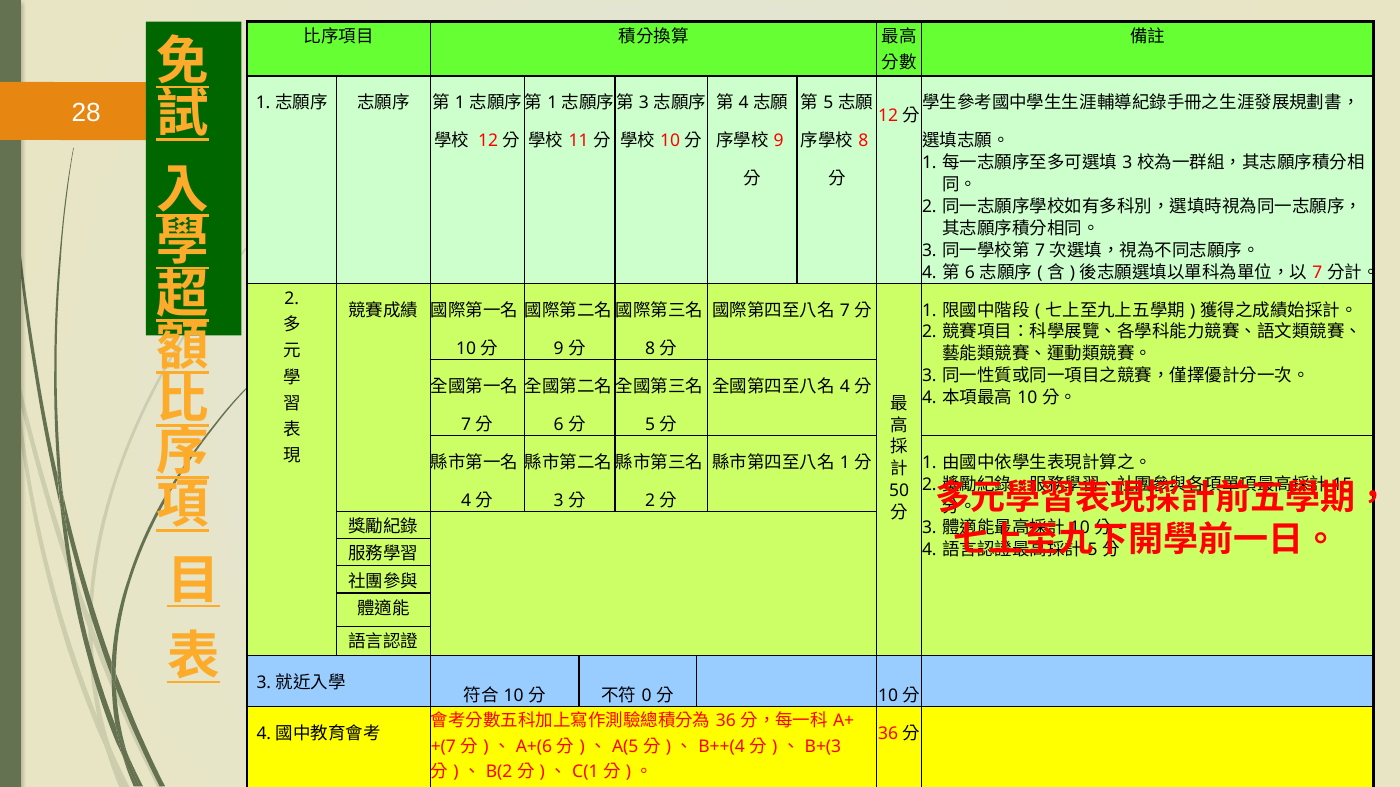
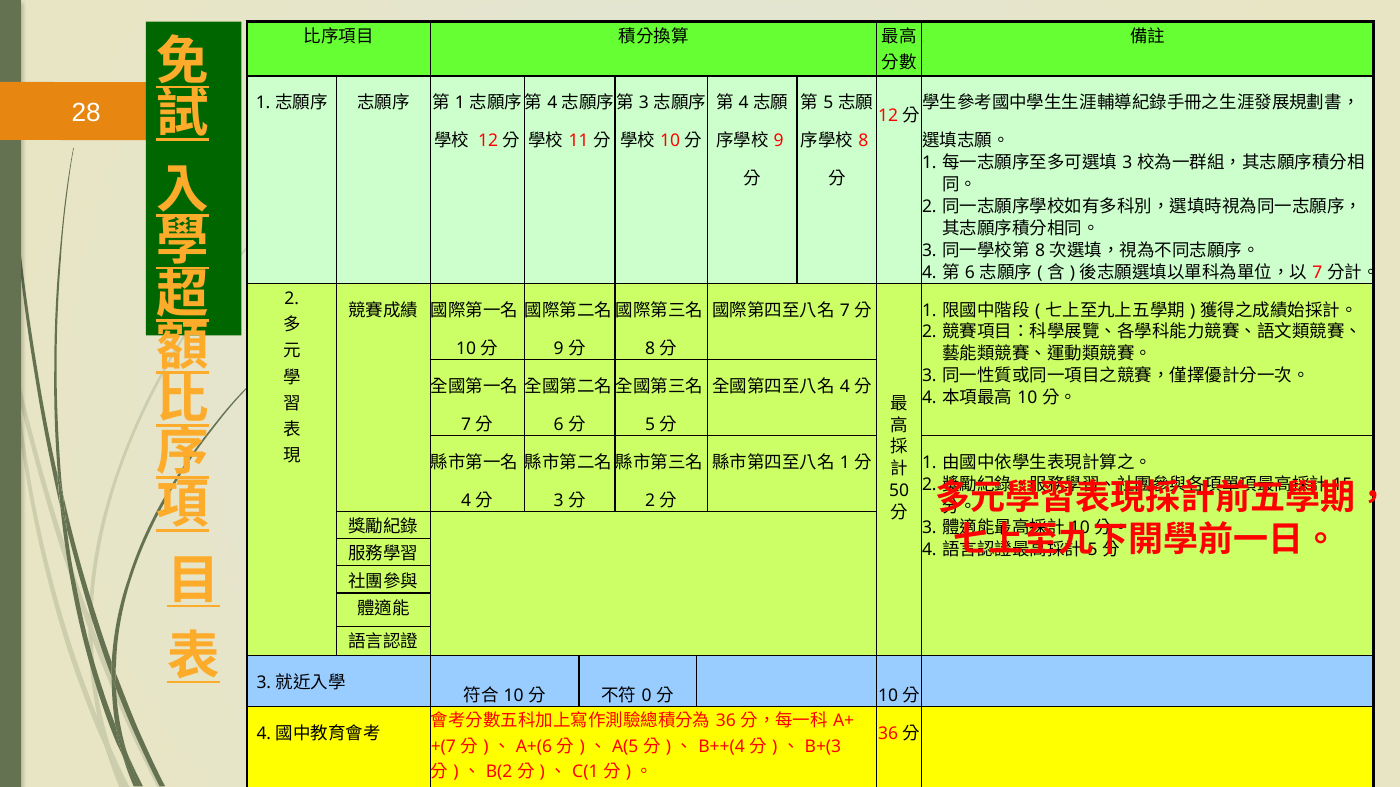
1: 1 -> 4 (552, 103)
7: 7 -> 8 (1040, 251)
